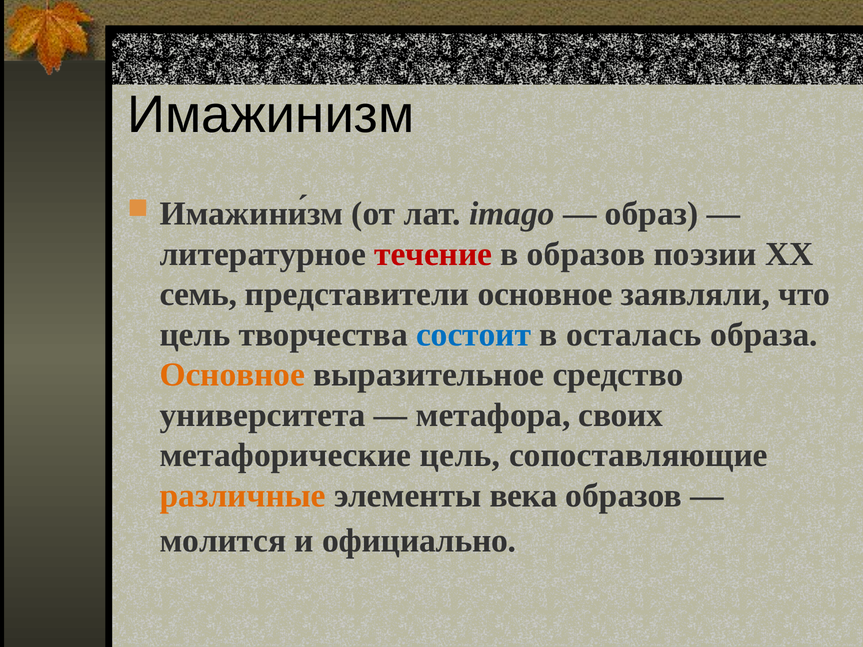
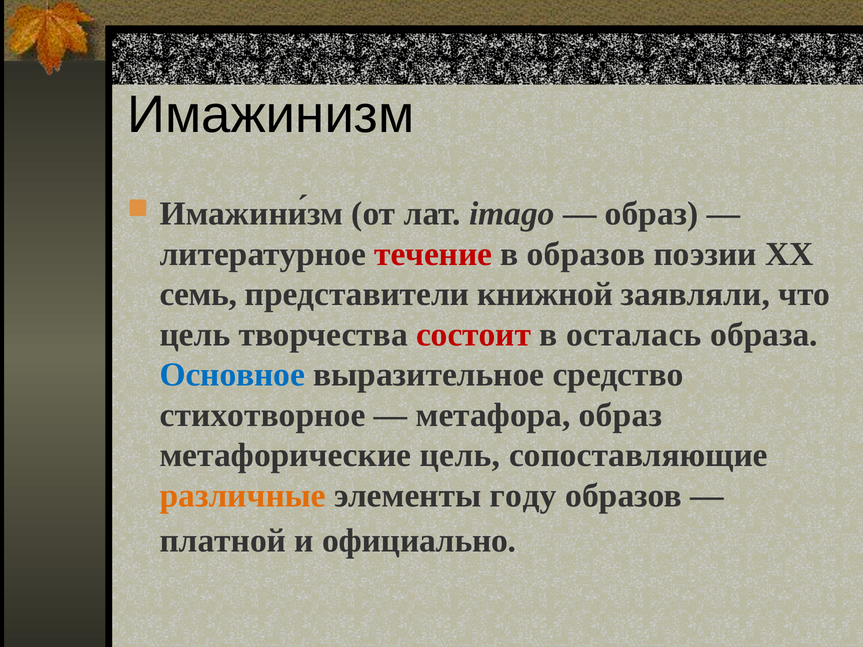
представители основное: основное -> книжной (545, 294)
состоит colour: blue -> red (474, 335)
Основное colour: orange -> blue (232, 375)
университета: университета -> стихотворное (263, 415)
метафора своих: своих -> образ (621, 415)
века: века -> году (523, 496)
молится: молится -> платной (223, 541)
